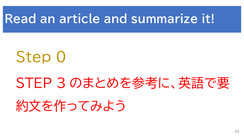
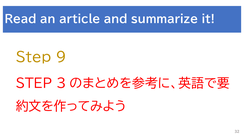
0: 0 -> 9 (61, 57)
